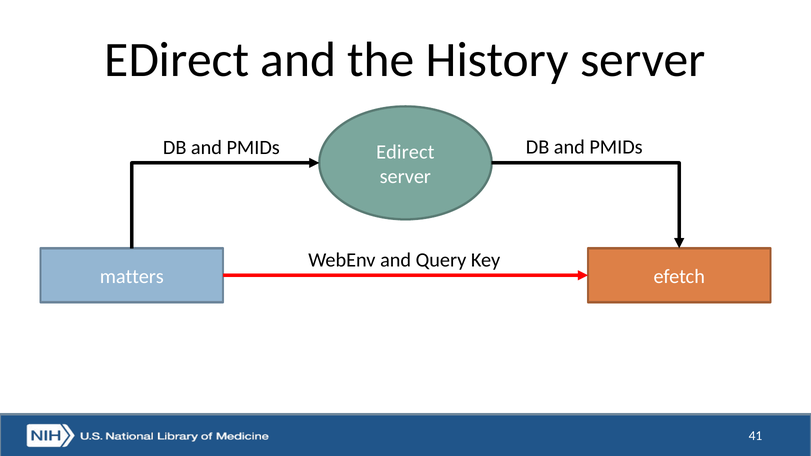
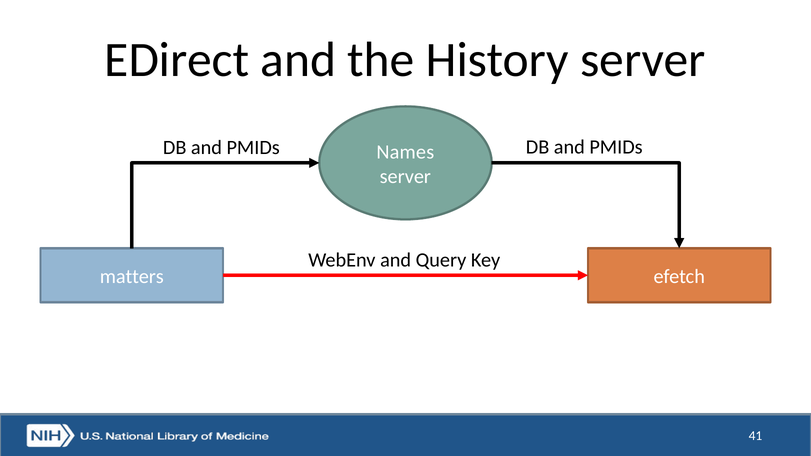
Edirect: Edirect -> Names (405, 152)
